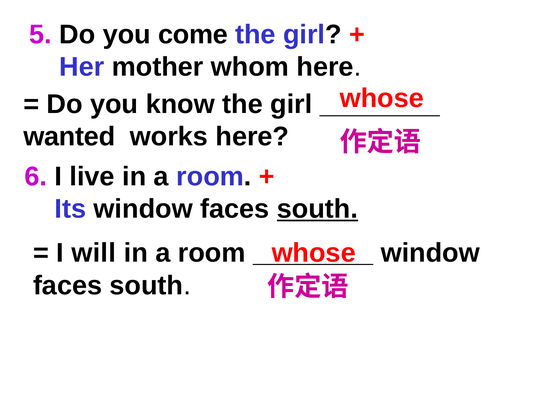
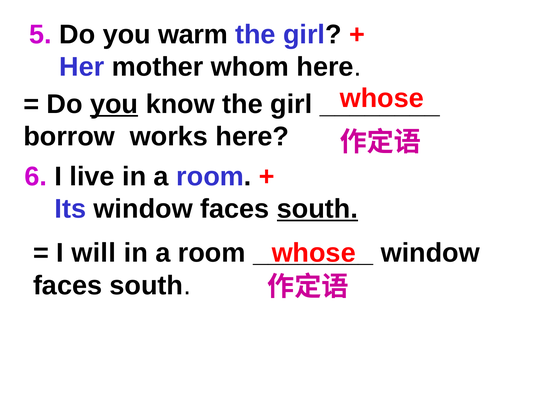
come: come -> warm (193, 35)
you underline: none -> present (114, 104)
wanted: wanted -> borrow (69, 137)
